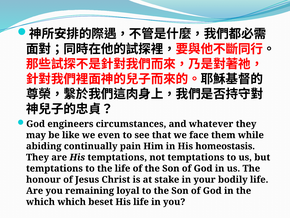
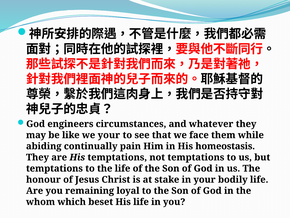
we even: even -> your (109, 135)
which: which -> whom (41, 201)
